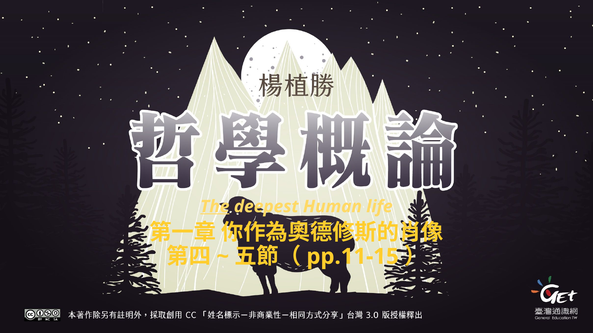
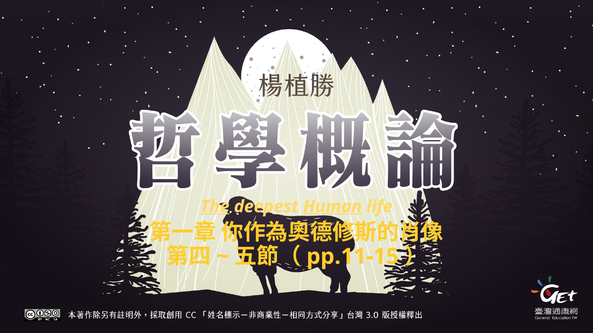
Human underline: none -> present (332, 207)
